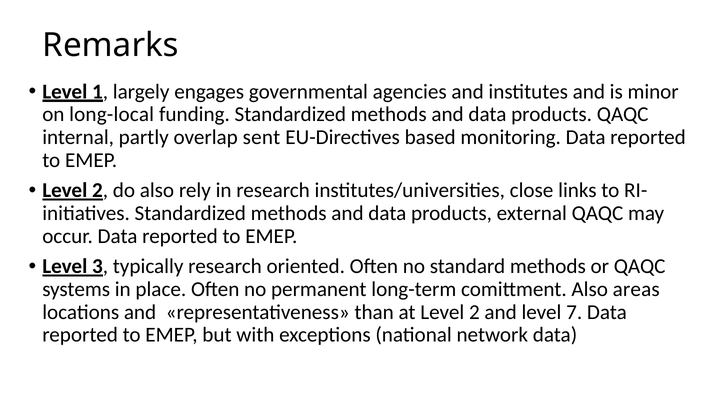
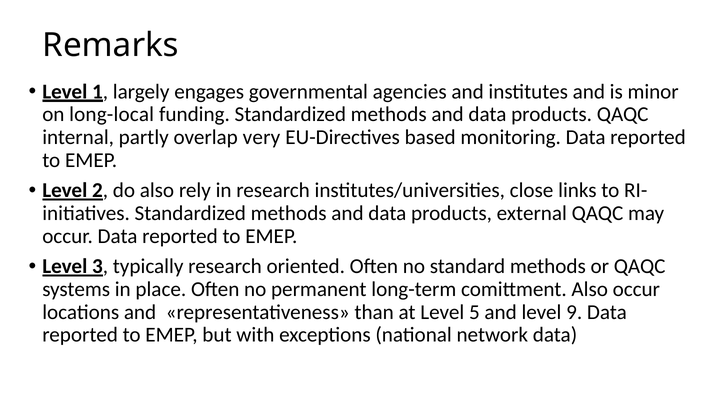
sent: sent -> very (261, 137)
Also areas: areas -> occur (636, 289)
at Level 2: 2 -> 5 (474, 312)
7: 7 -> 9 (574, 312)
